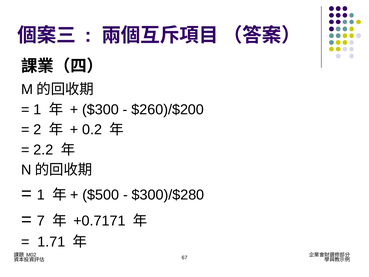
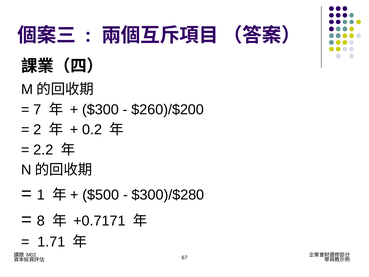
1: 1 -> 7 (37, 109)
7: 7 -> 8 (41, 221)
